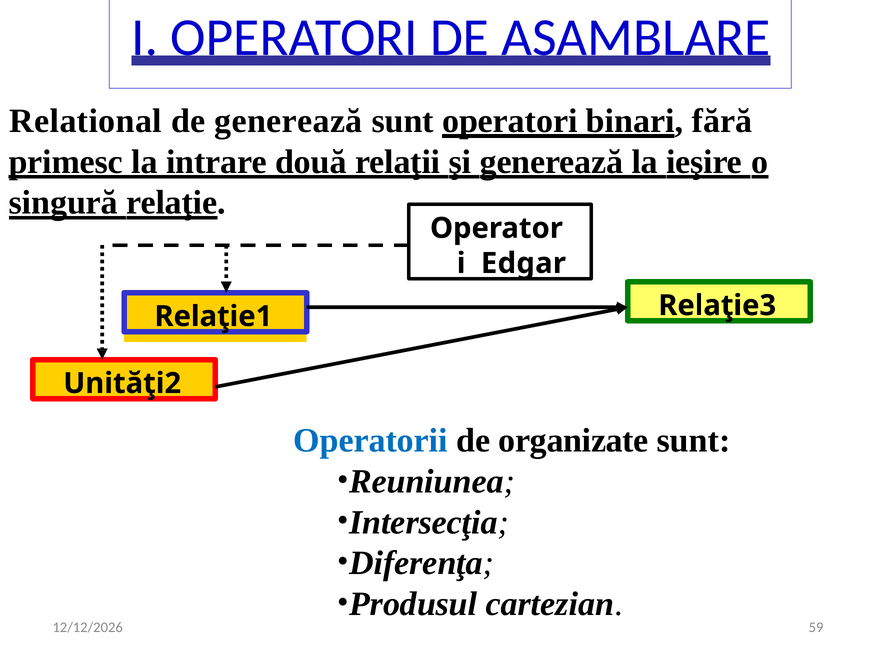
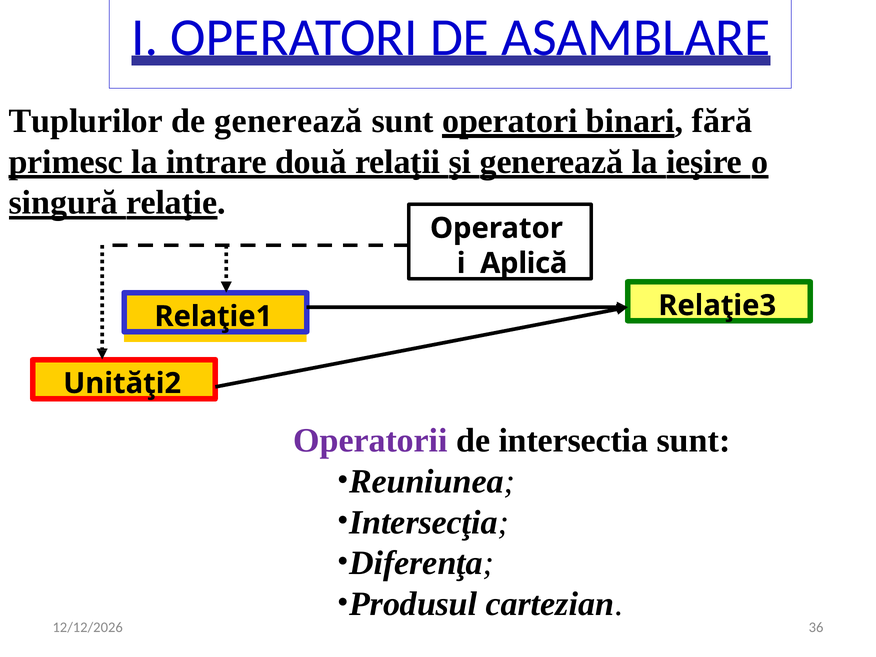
Relational: Relational -> Tuplurilor (86, 121)
Edgar: Edgar -> Aplică (524, 263)
Operatorii colour: blue -> purple (371, 440)
organizate: organizate -> intersectia (573, 440)
59: 59 -> 36 (816, 627)
